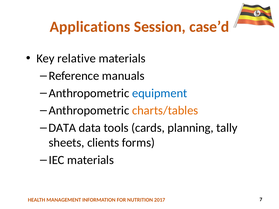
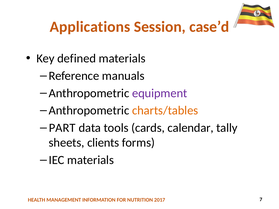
relative: relative -> defined (77, 59)
equipment colour: blue -> purple (160, 93)
DATA: DATA -> PART (62, 128)
planning: planning -> calendar (191, 128)
